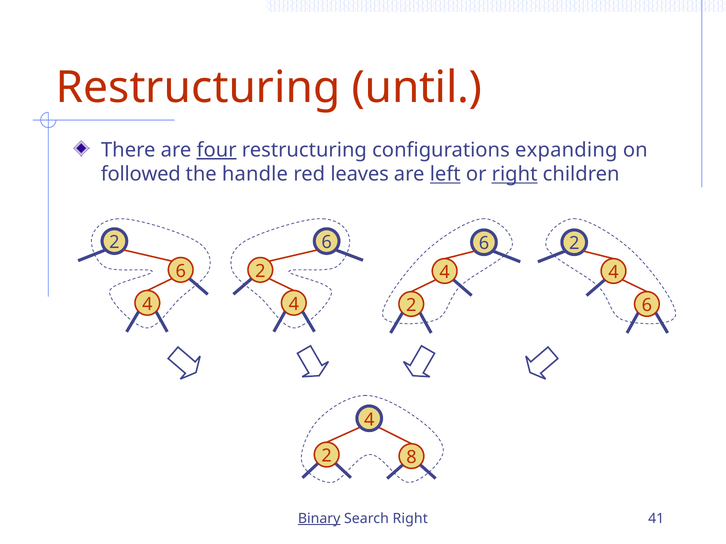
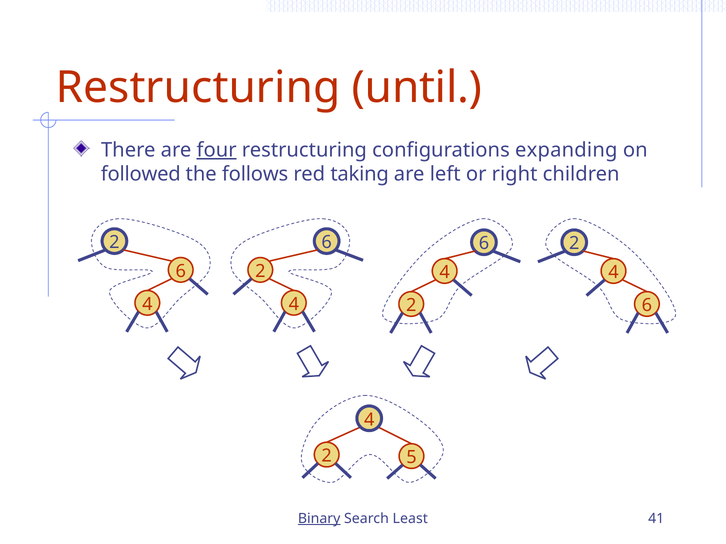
handle: handle -> follows (255, 174)
leaves: leaves -> taking (360, 174)
left underline: present -> none (445, 174)
right underline: present -> none (515, 174)
8: 8 -> 5 (411, 458)
Search Right: Right -> Least (410, 519)
